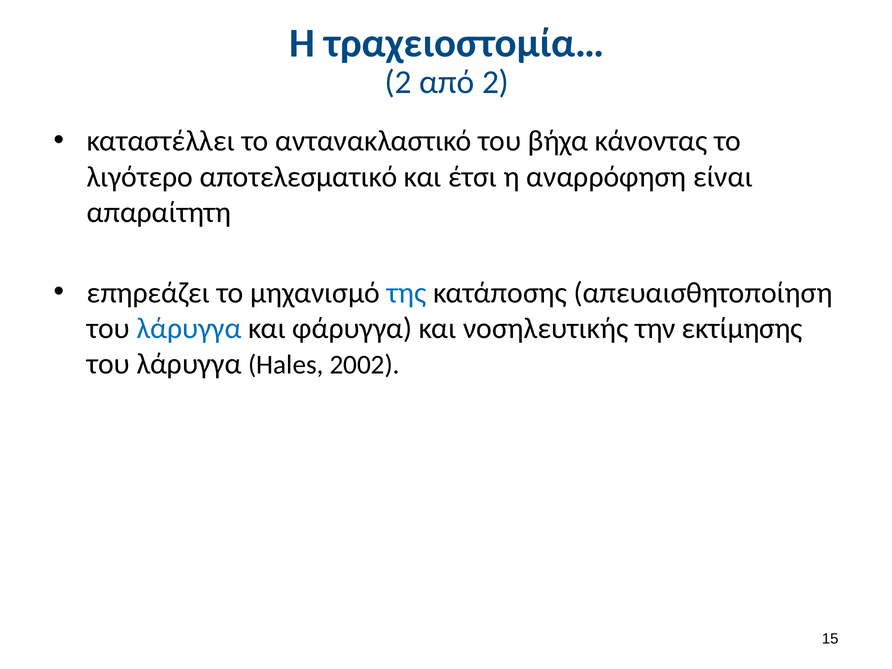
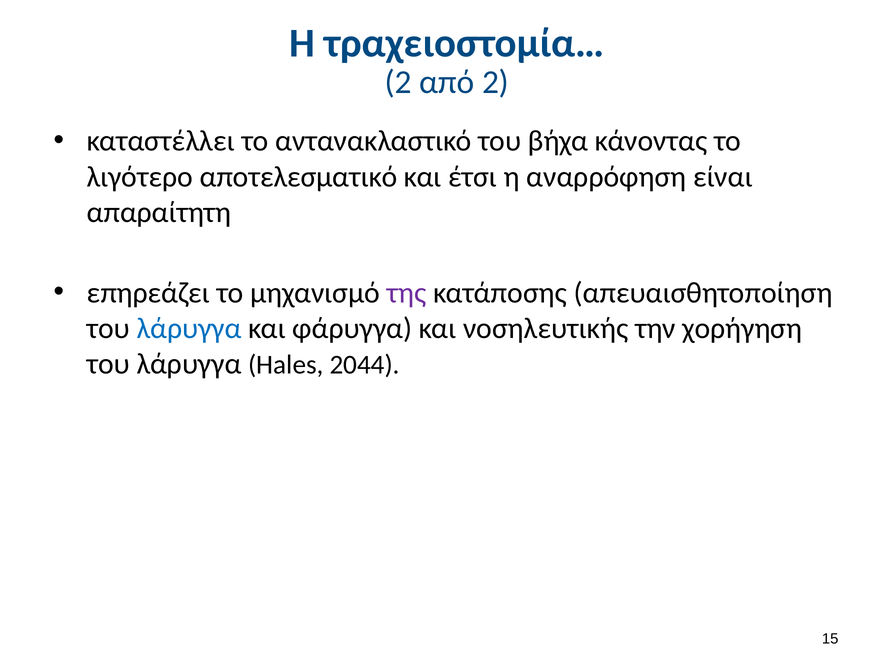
της colour: blue -> purple (407, 293)
εκτίμησης: εκτίμησης -> χορήγηση (742, 328)
2002: 2002 -> 2044 (365, 365)
